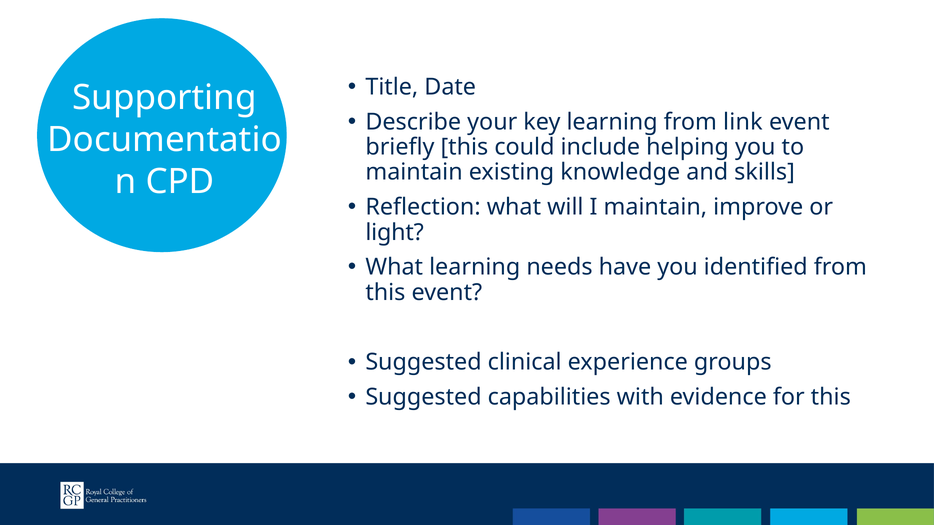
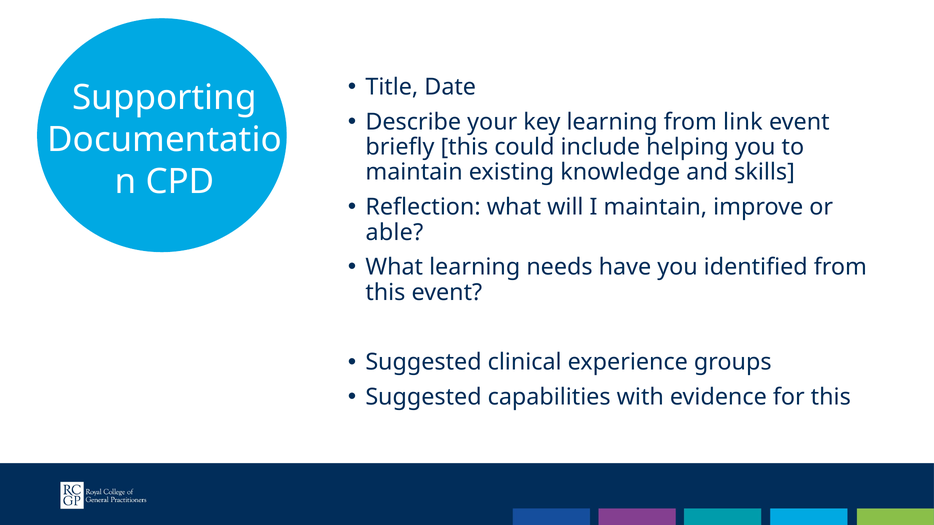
light: light -> able (394, 232)
